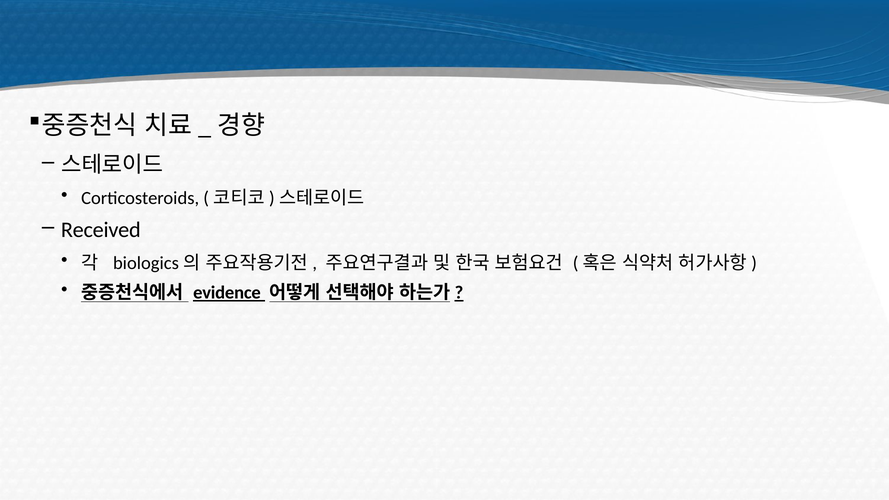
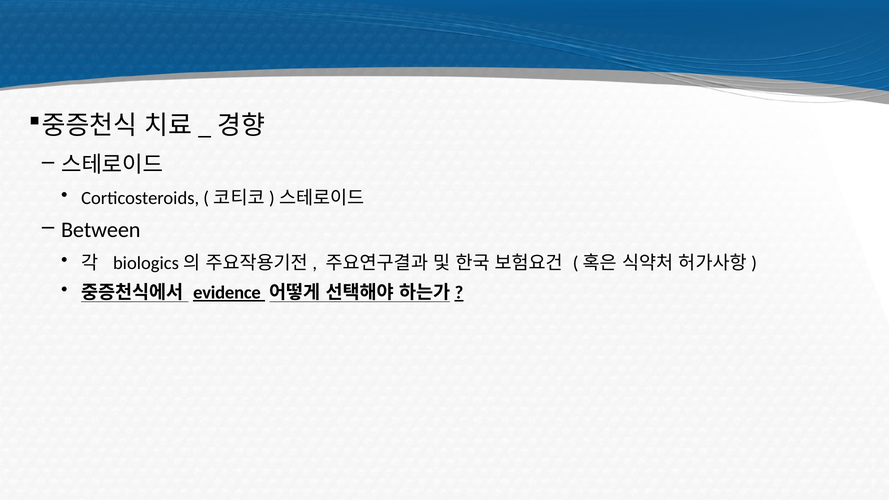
Received: Received -> Between (101, 230)
